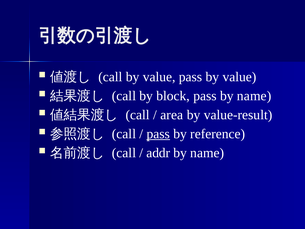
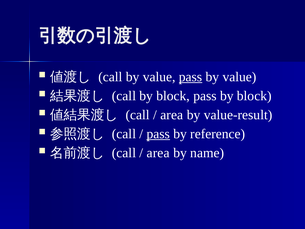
pass underline: none -> present (191, 77)
pass by name: name -> block (254, 96)
addr: addr -> area (158, 153)
